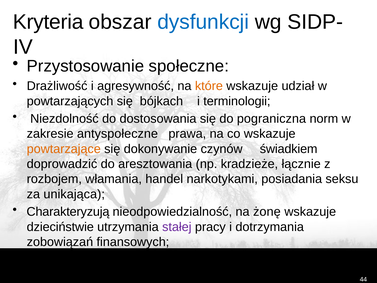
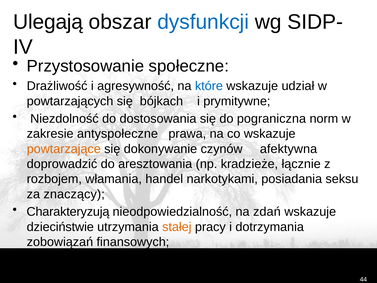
Kryteria: Kryteria -> Ulegają (48, 22)
które colour: orange -> blue (209, 86)
terminologii: terminologii -> prymitywne (237, 101)
świadkiem: świadkiem -> afektywna (289, 149)
unikająca: unikająca -> znaczący (74, 194)
żonę: żonę -> zdań (267, 212)
stałej colour: purple -> orange (177, 227)
